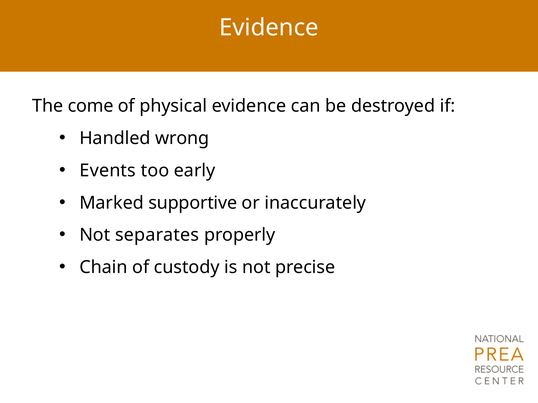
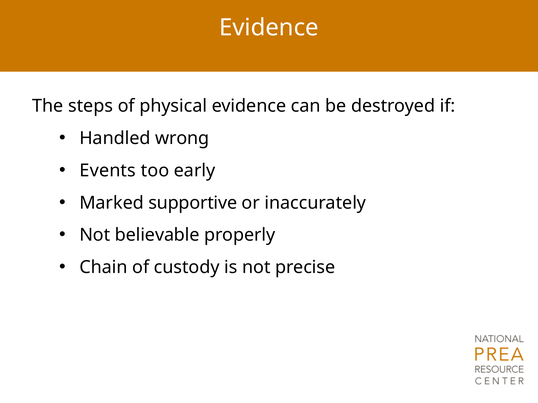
come: come -> steps (91, 106)
separates: separates -> believable (157, 235)
